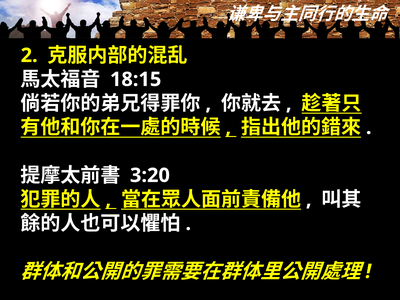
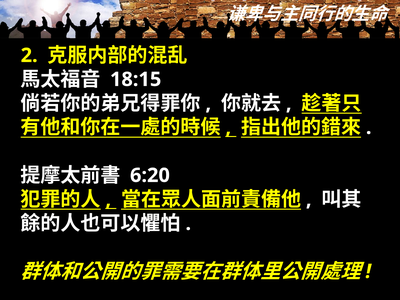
3:20: 3:20 -> 6:20 (150, 175)
